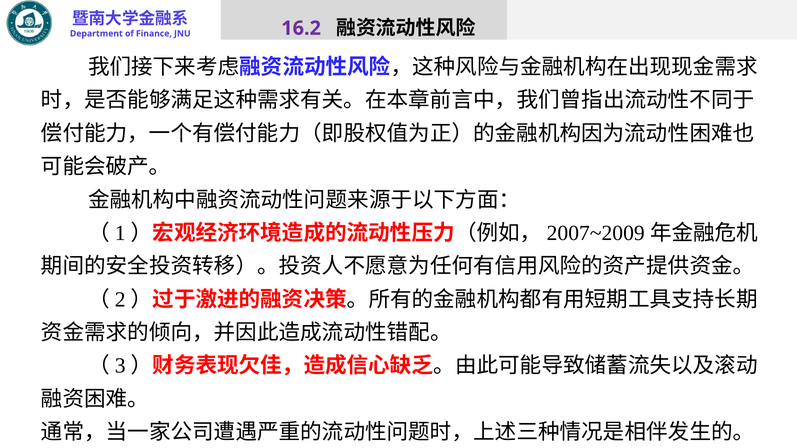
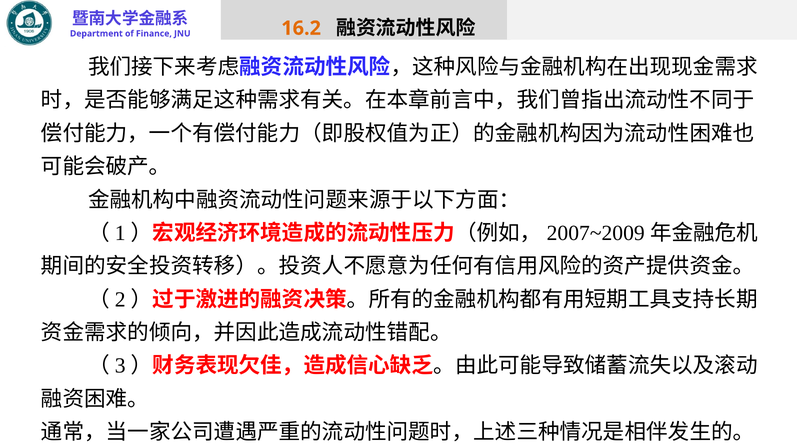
16.2 colour: purple -> orange (301, 28)
